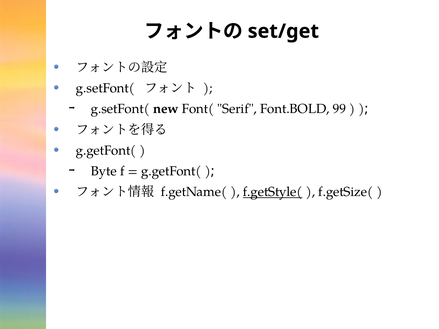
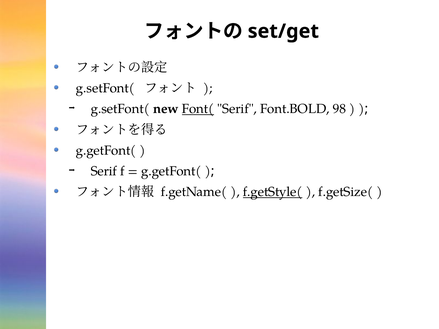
Font( underline: none -> present (198, 109)
99: 99 -> 98 (339, 109)
Byte: Byte -> Serif (104, 171)
